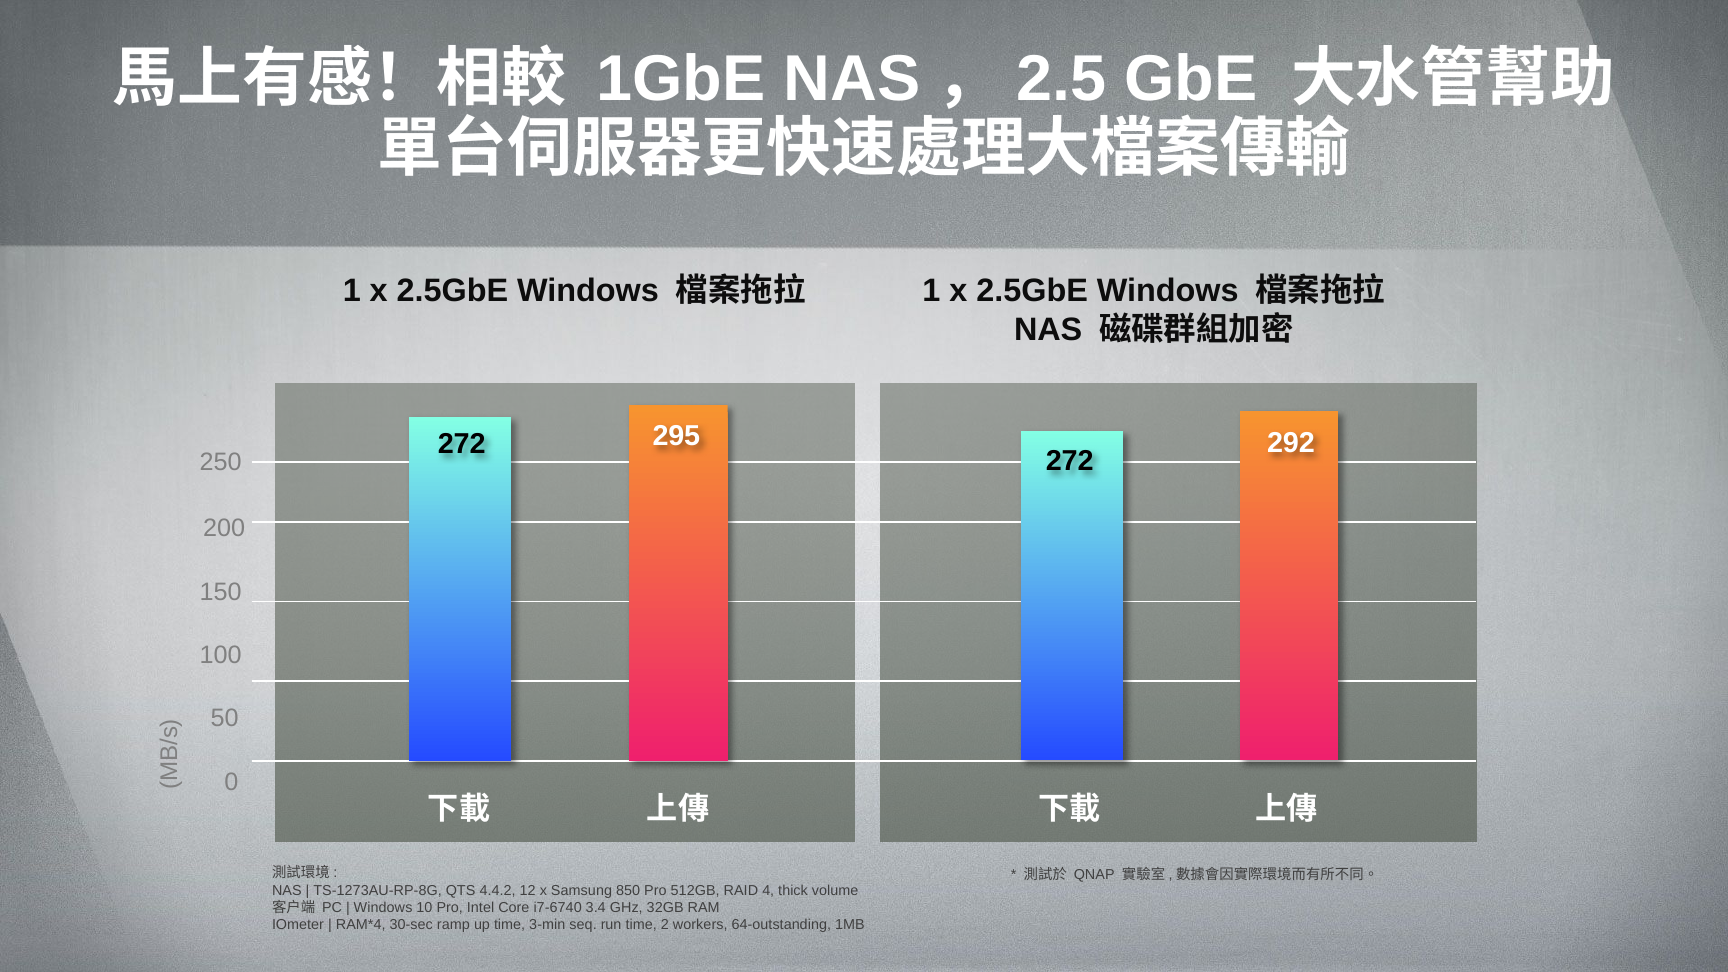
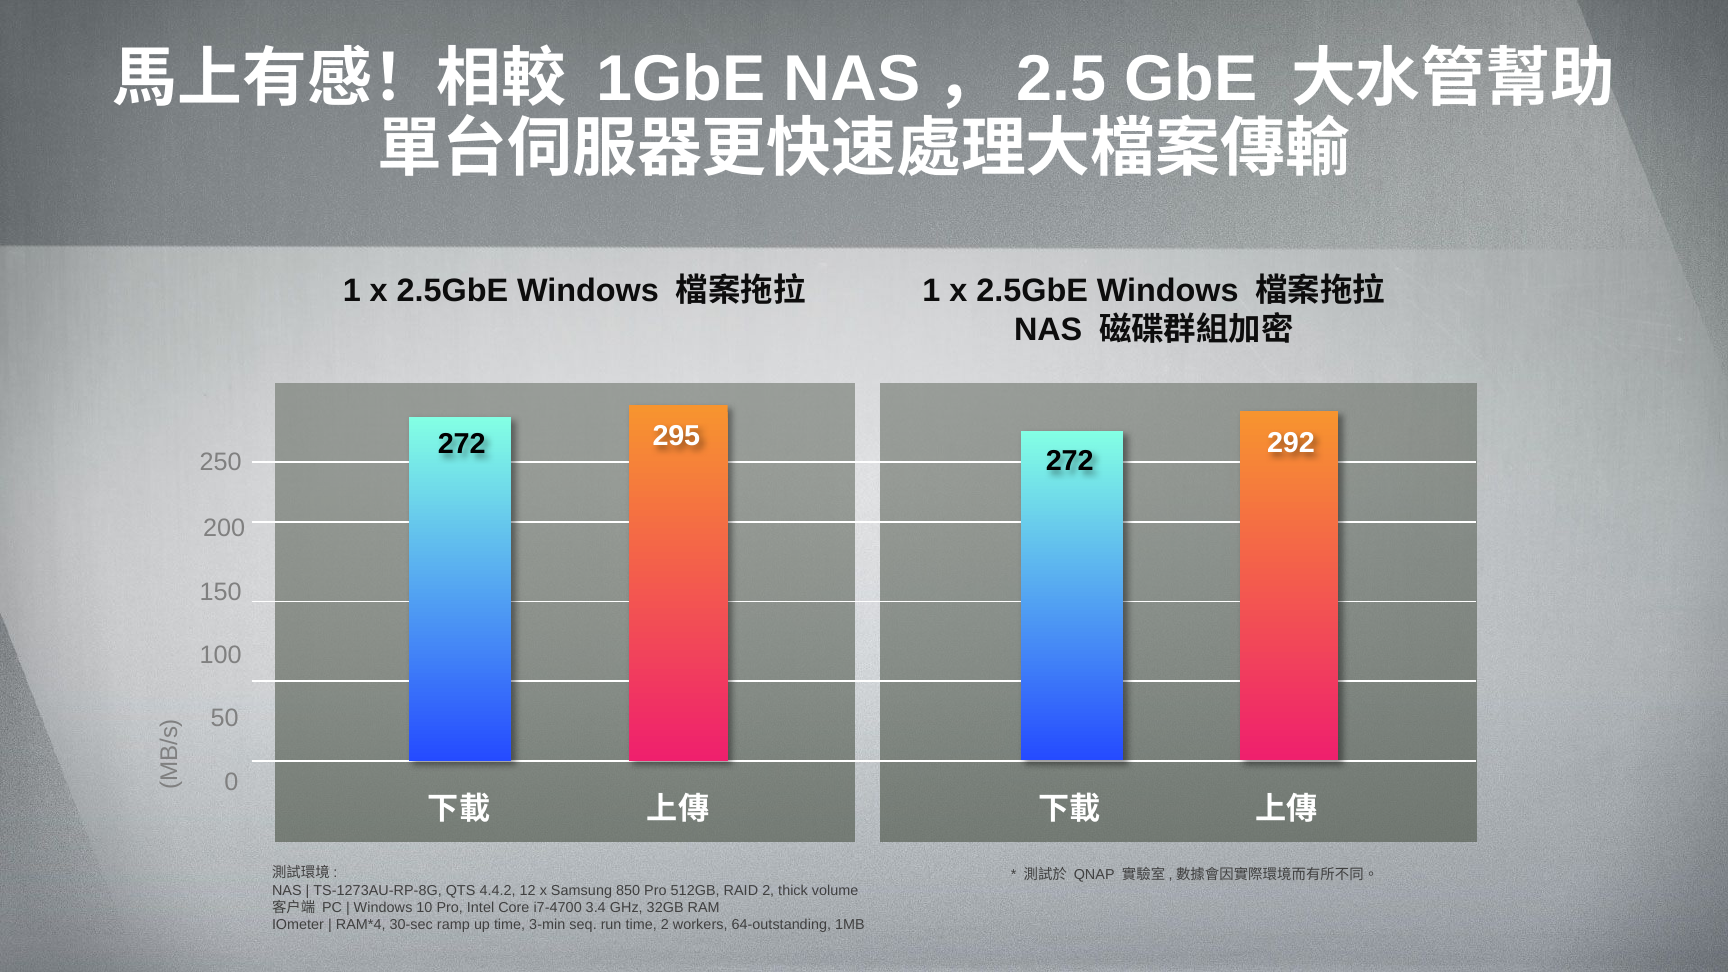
RAID 4: 4 -> 2 (768, 890)
i7-6740: i7-6740 -> i7-4700 (558, 908)
